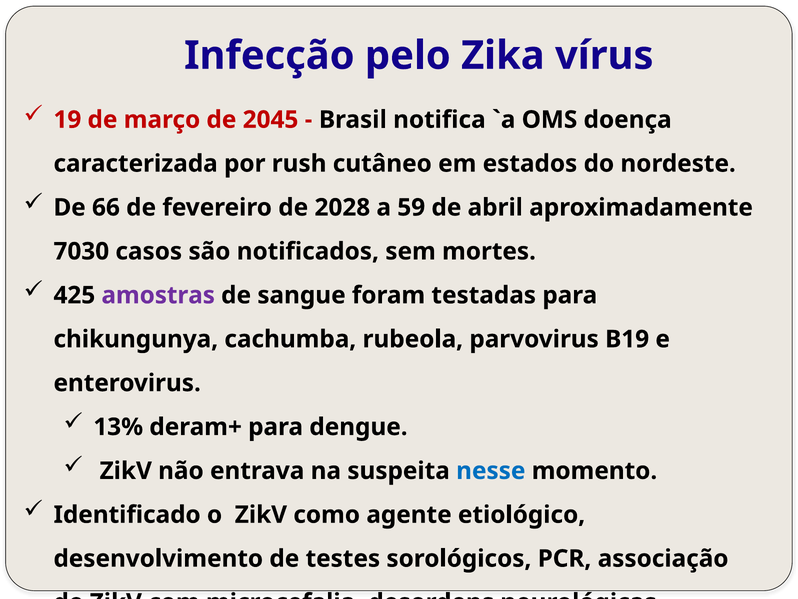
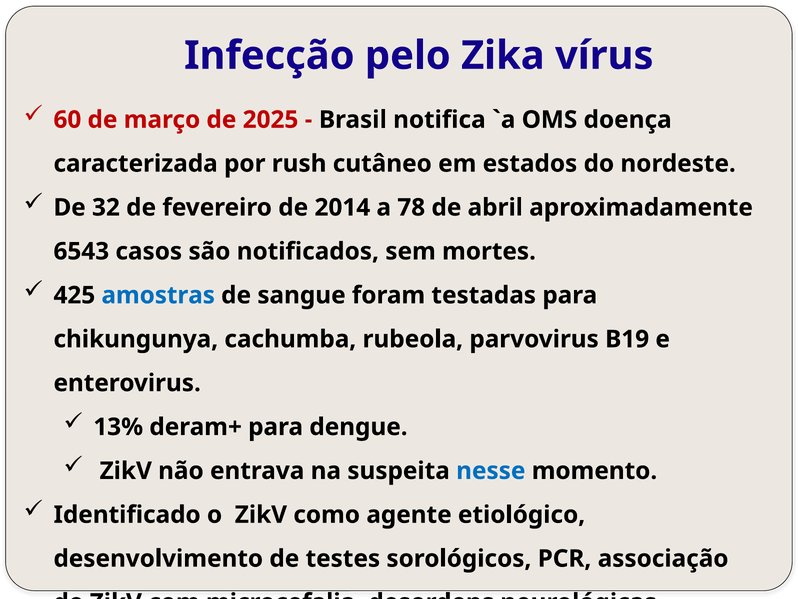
19: 19 -> 60 (67, 120)
2045: 2045 -> 2025 (271, 120)
66: 66 -> 32 (106, 207)
2028: 2028 -> 2014 (342, 207)
59: 59 -> 78 (411, 207)
7030: 7030 -> 6543 (81, 251)
amostras colour: purple -> blue (158, 295)
